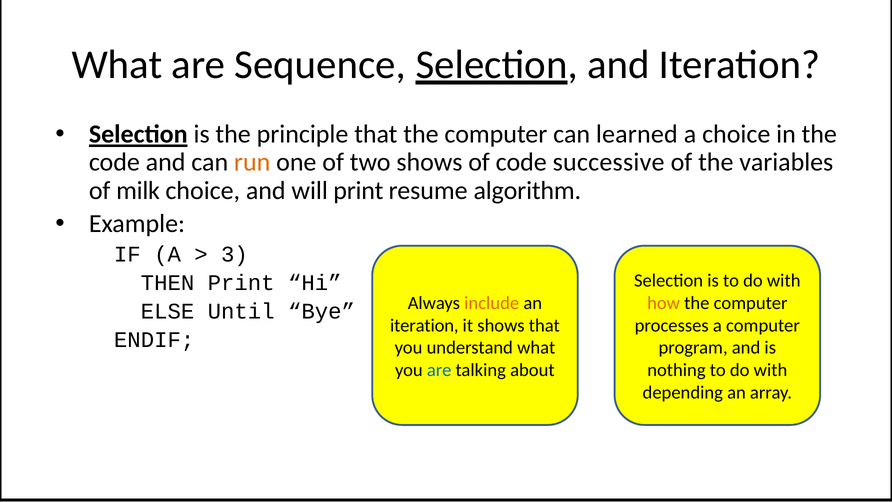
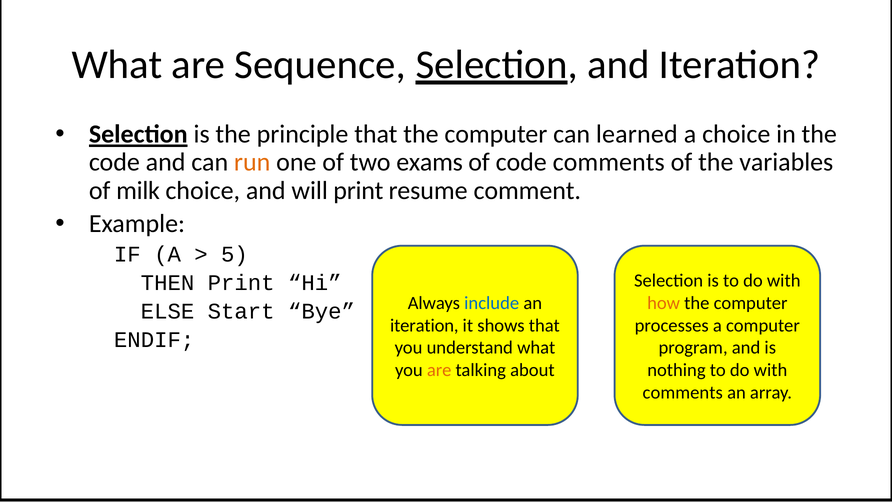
two shows: shows -> exams (430, 162)
code successive: successive -> comments (609, 162)
algorithm: algorithm -> comment (527, 190)
3: 3 -> 5 (234, 254)
include colour: orange -> blue (492, 303)
Until: Until -> Start (241, 311)
are colour: blue -> orange (439, 370)
depending: depending -> comments (683, 392)
